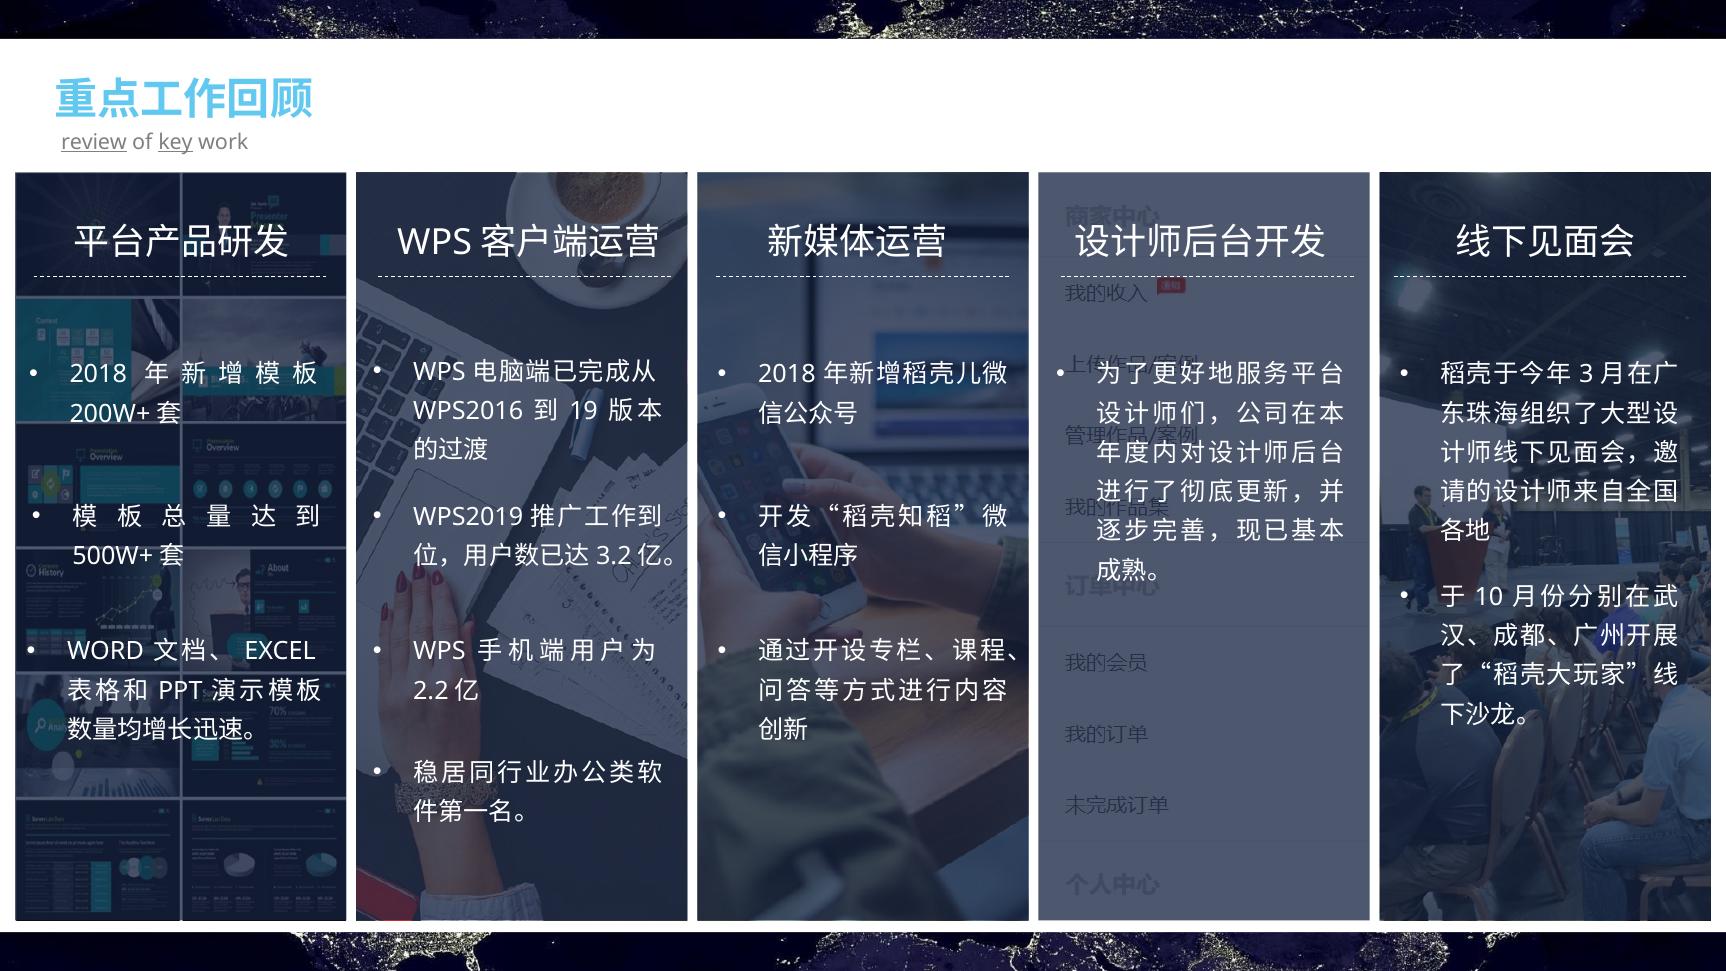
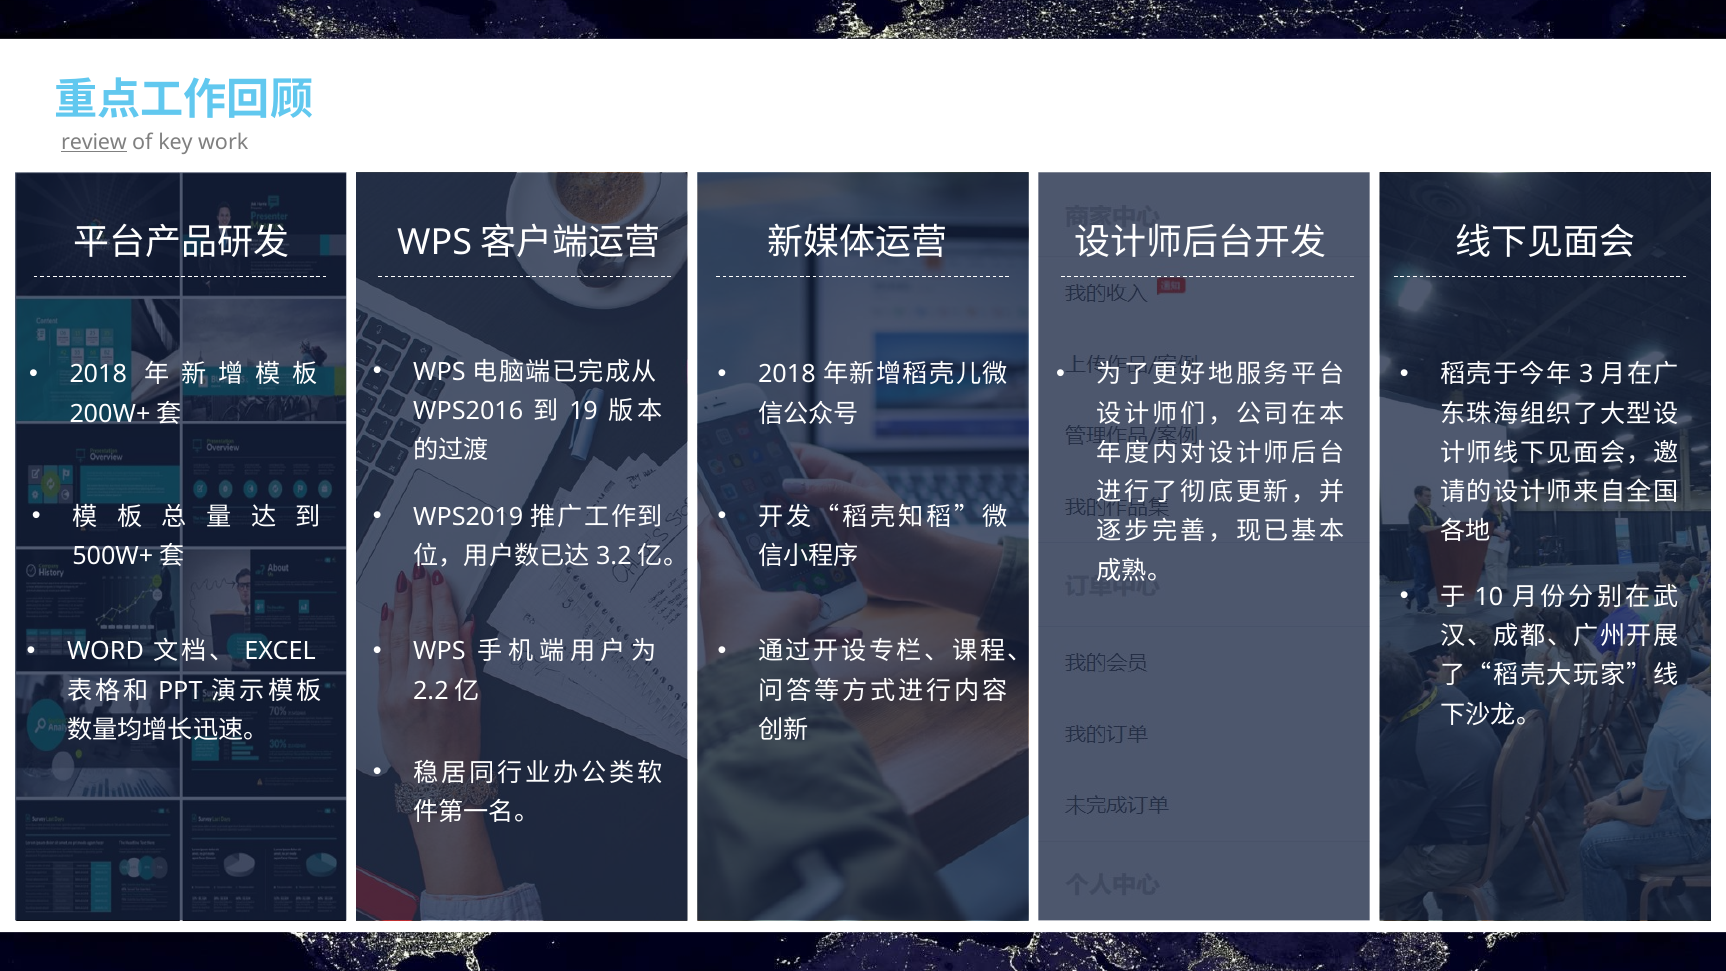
key underline: present -> none (175, 142)
